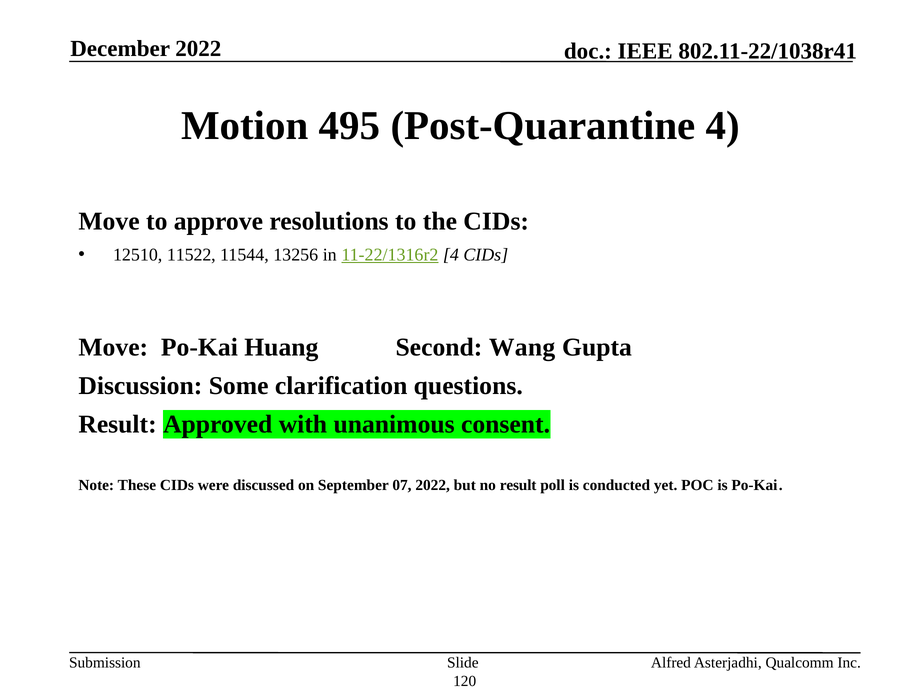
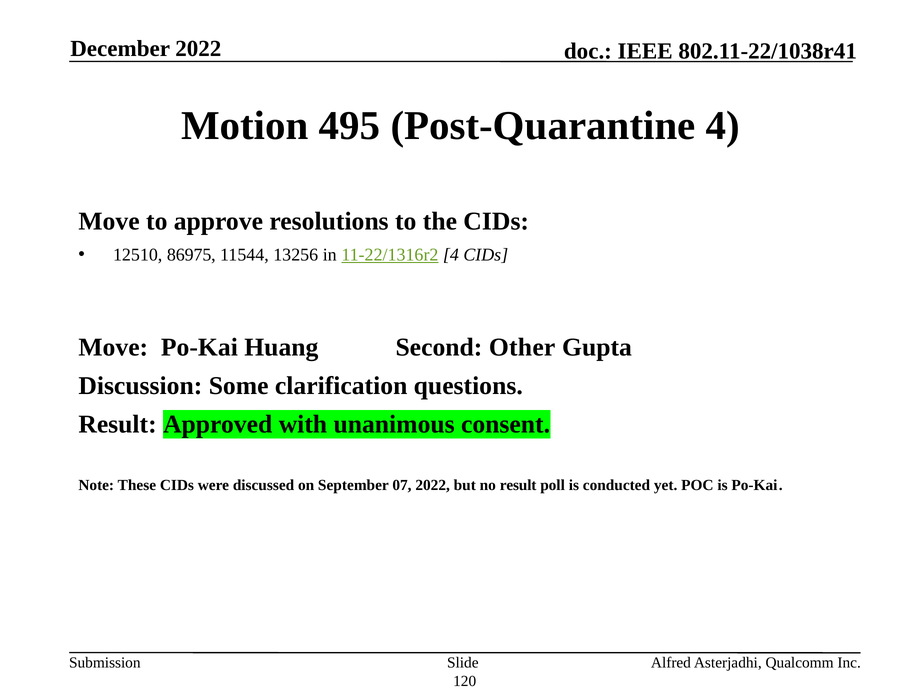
11522: 11522 -> 86975 (191, 255)
Wang: Wang -> Other (522, 348)
